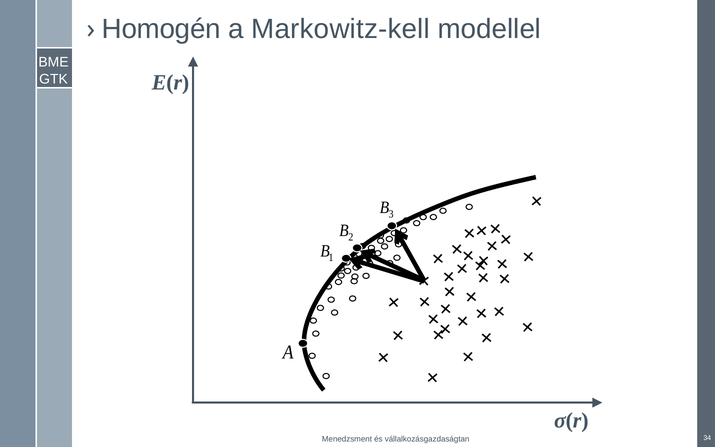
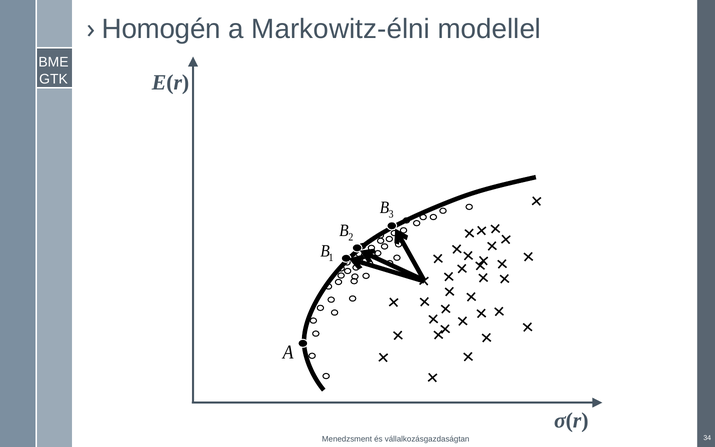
Markowitz-kell: Markowitz-kell -> Markowitz-élni (341, 29)
